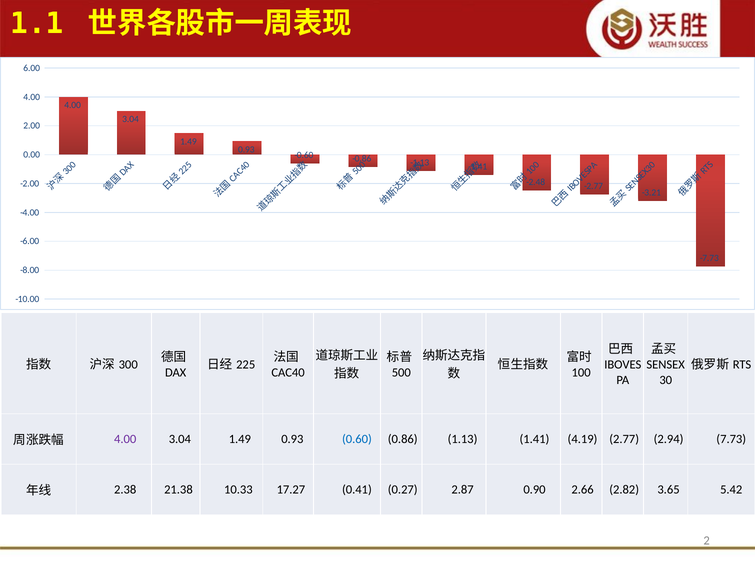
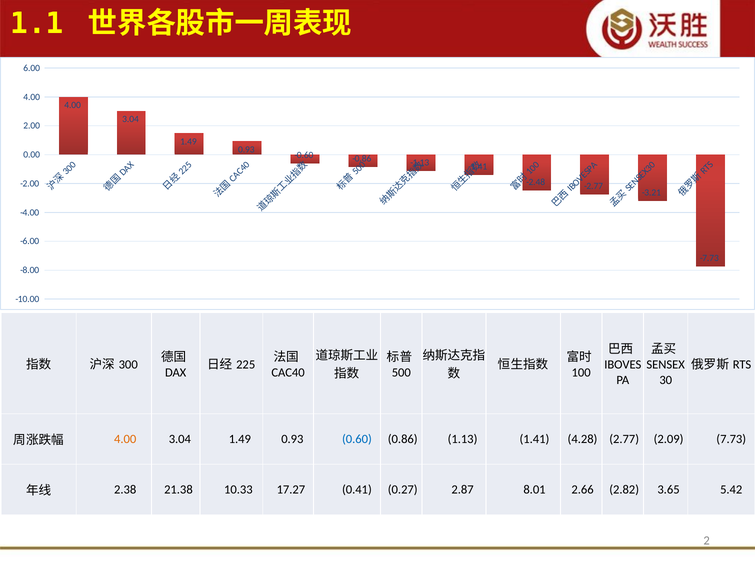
4.00 colour: purple -> orange (125, 439)
4.19: 4.19 -> 4.28 (583, 439)
2.94: 2.94 -> 2.09 (669, 439)
0.90: 0.90 -> 8.01 (534, 490)
